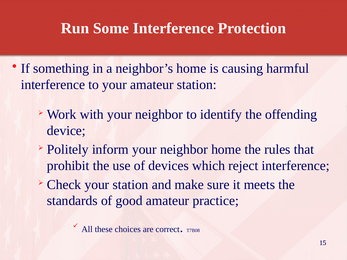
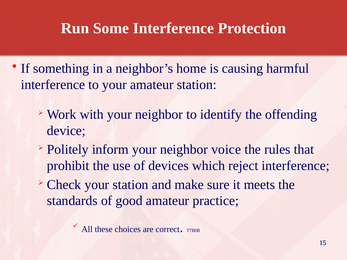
neighbor home: home -> voice (226, 150)
